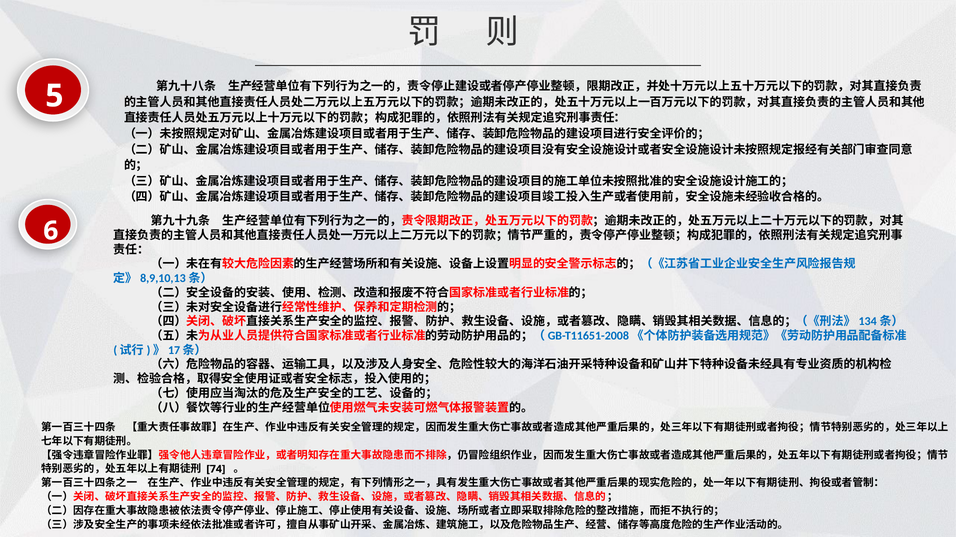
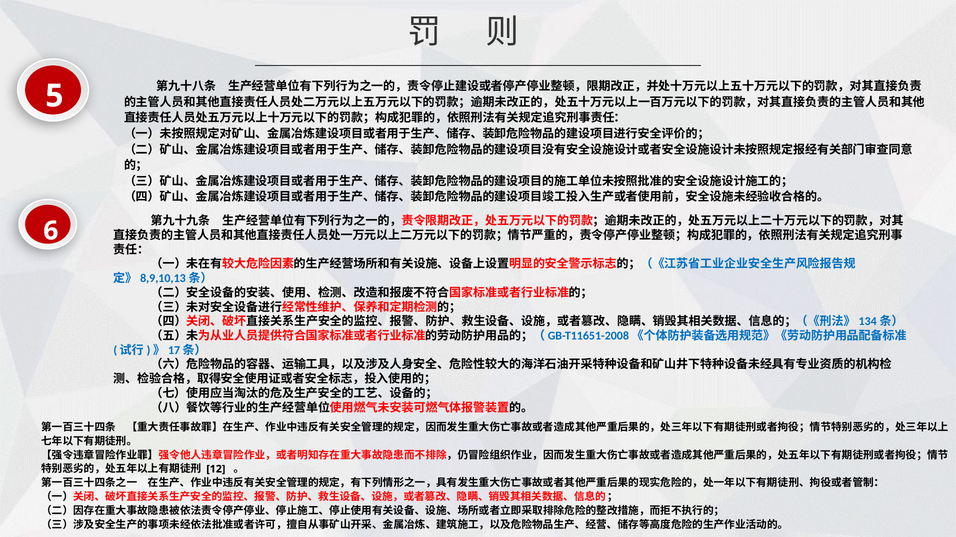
74: 74 -> 12 (216, 470)
